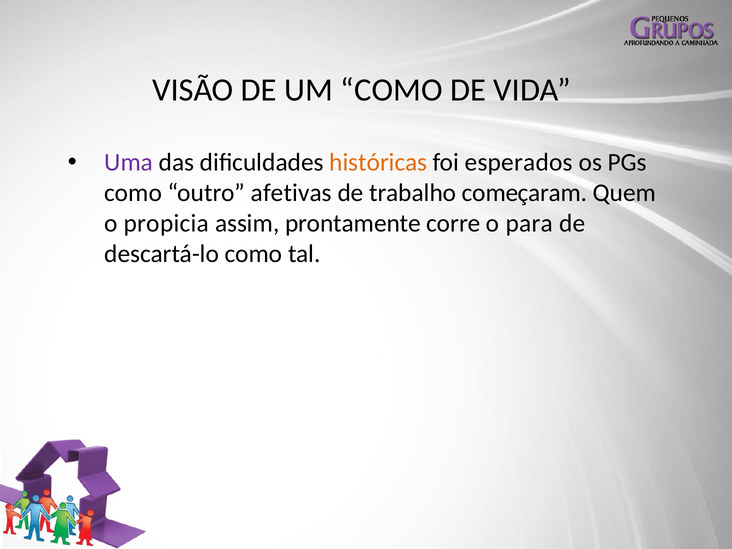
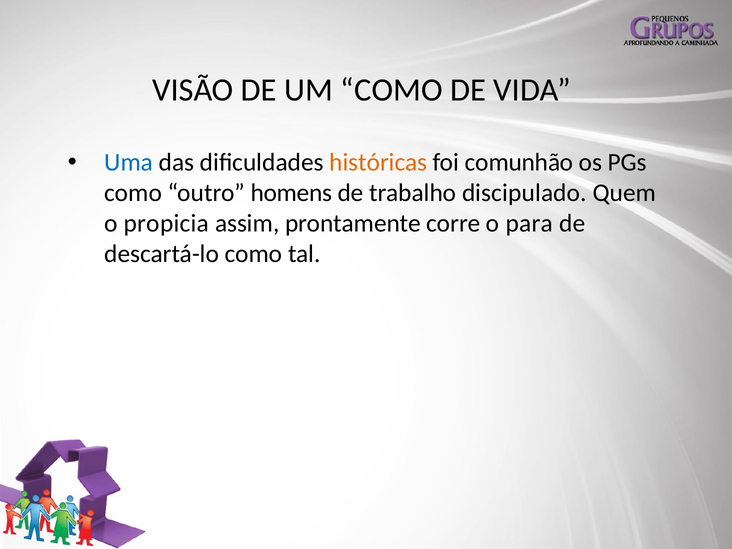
Uma colour: purple -> blue (129, 163)
esperados: esperados -> comunhão (519, 163)
afetivas: afetivas -> homens (291, 193)
começaram: começaram -> discipulado (524, 193)
